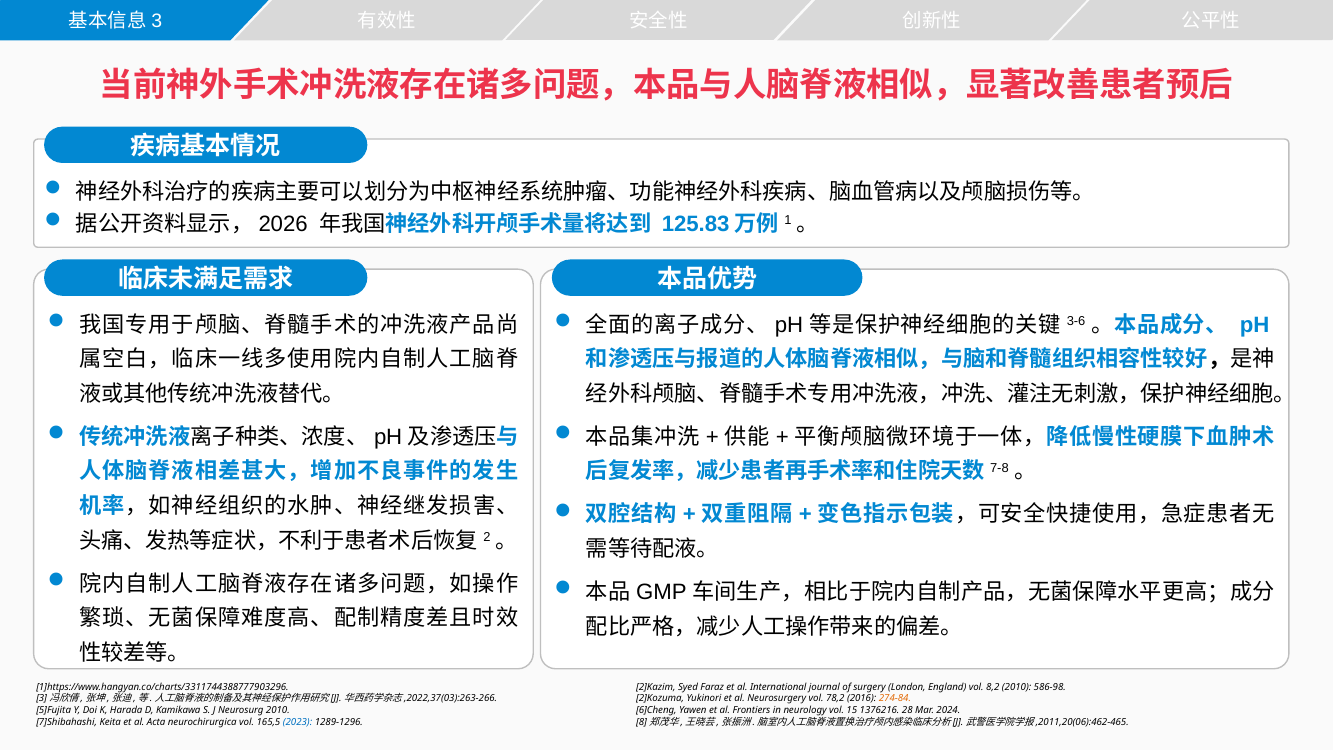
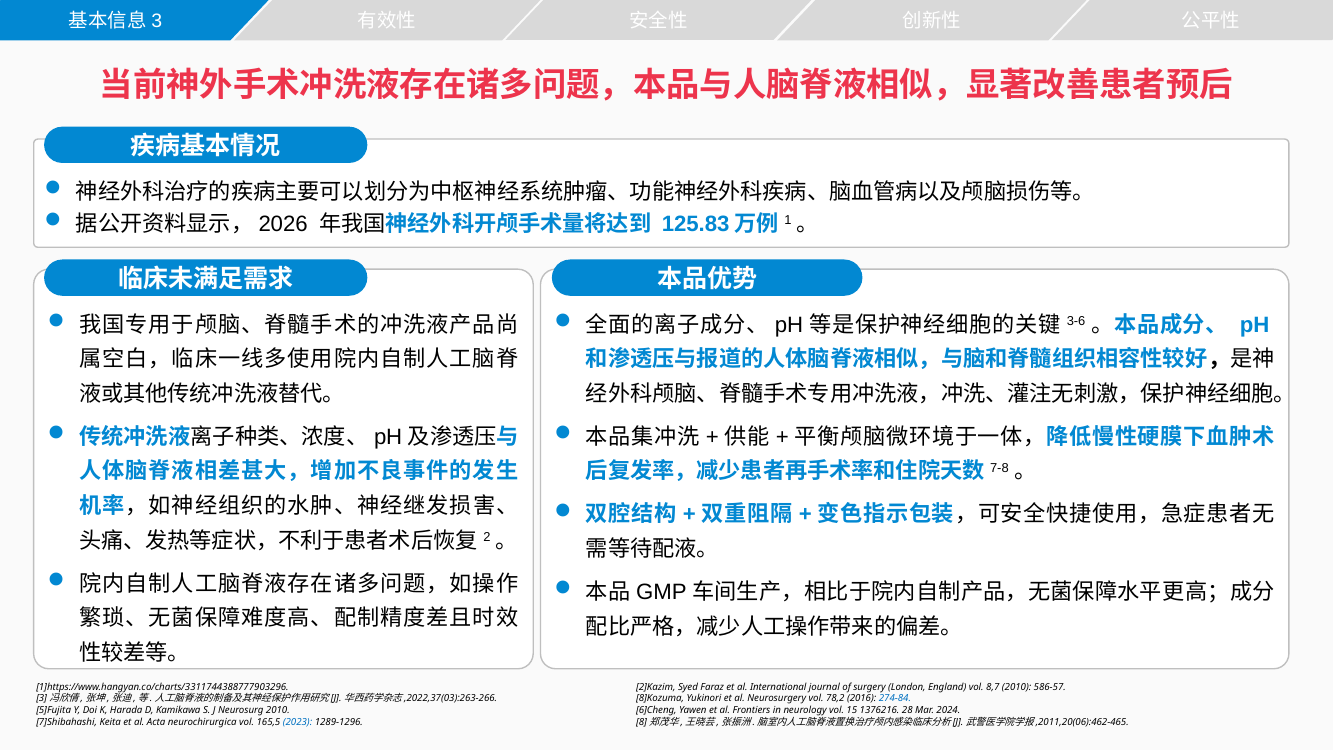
8,2: 8,2 -> 8,7 (993, 687)
586-98: 586-98 -> 586-57 (1050, 687)
2]Kozuma: 2]Kozuma -> 8]Kozuma (660, 698)
274-84 colour: orange -> blue (895, 698)
